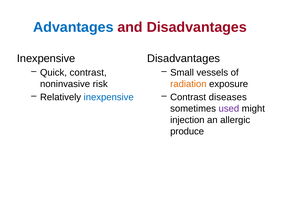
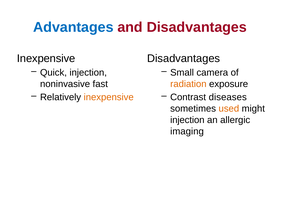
Quick contrast: contrast -> injection (88, 73)
vessels: vessels -> camera (212, 73)
risk: risk -> fast (100, 84)
inexpensive colour: blue -> orange (109, 97)
used colour: purple -> orange (229, 109)
produce: produce -> imaging (187, 131)
